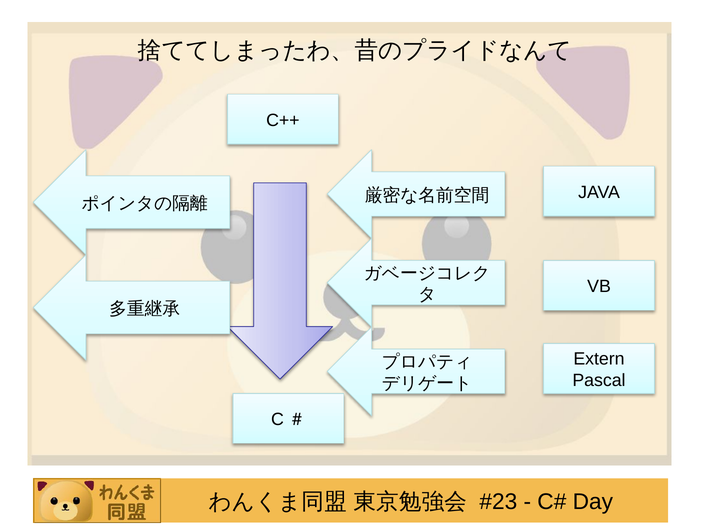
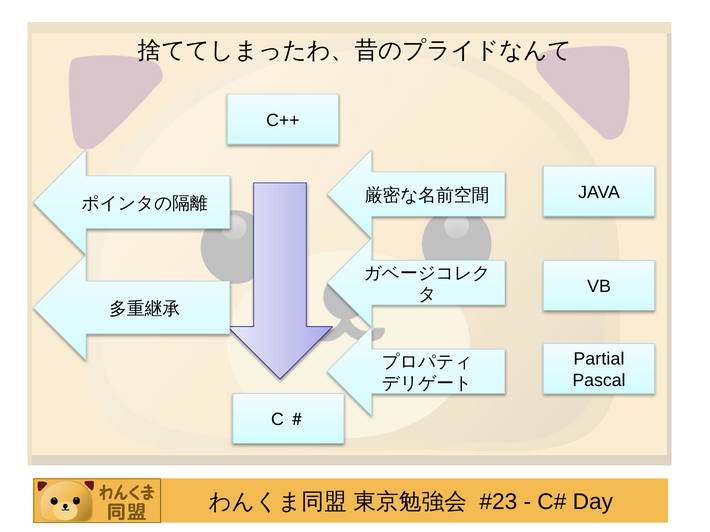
Extern: Extern -> Partial (599, 359)
